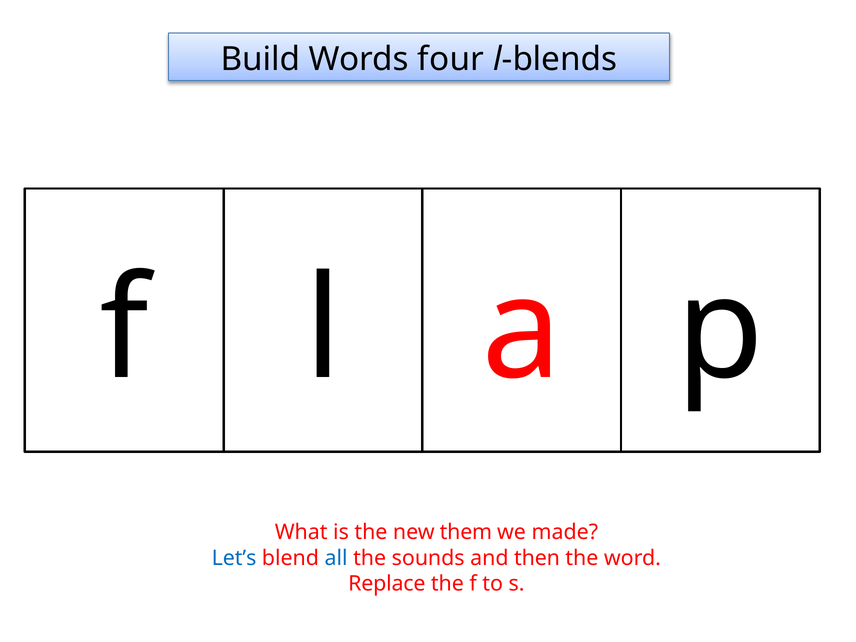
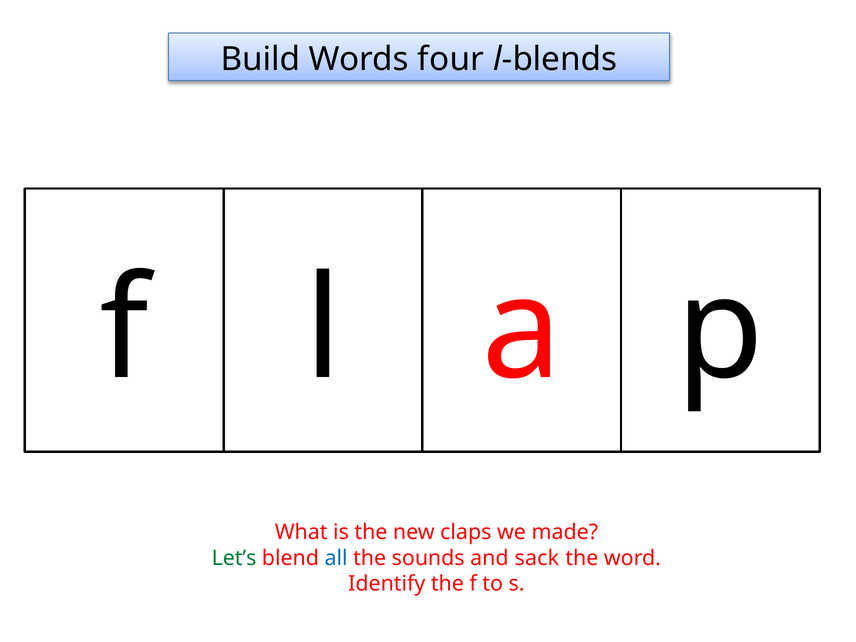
them: them -> claps (466, 532)
Let’s colour: blue -> green (234, 558)
then: then -> sack (537, 558)
Replace: Replace -> Identify (387, 584)
